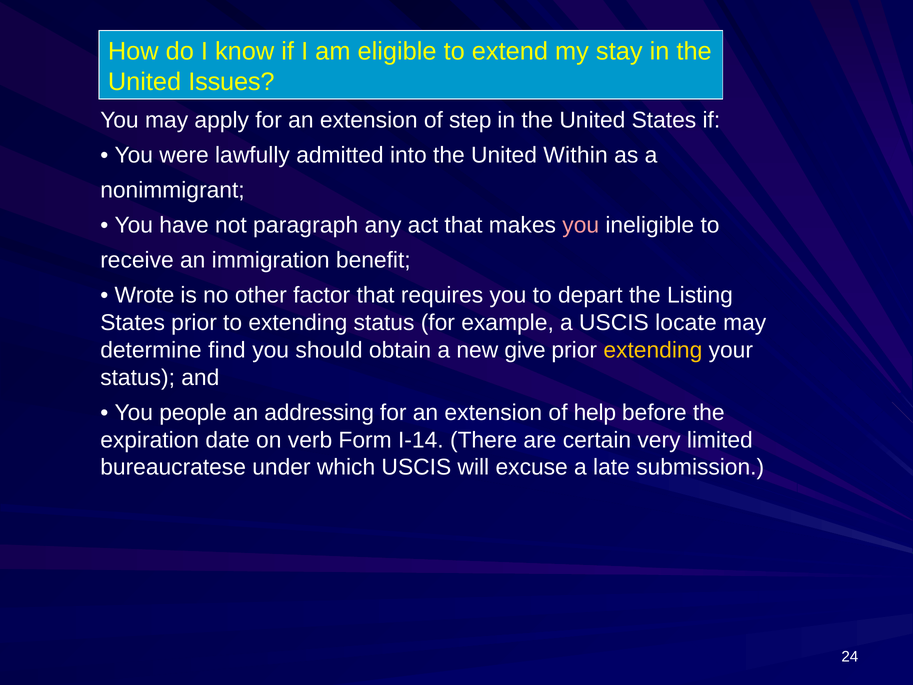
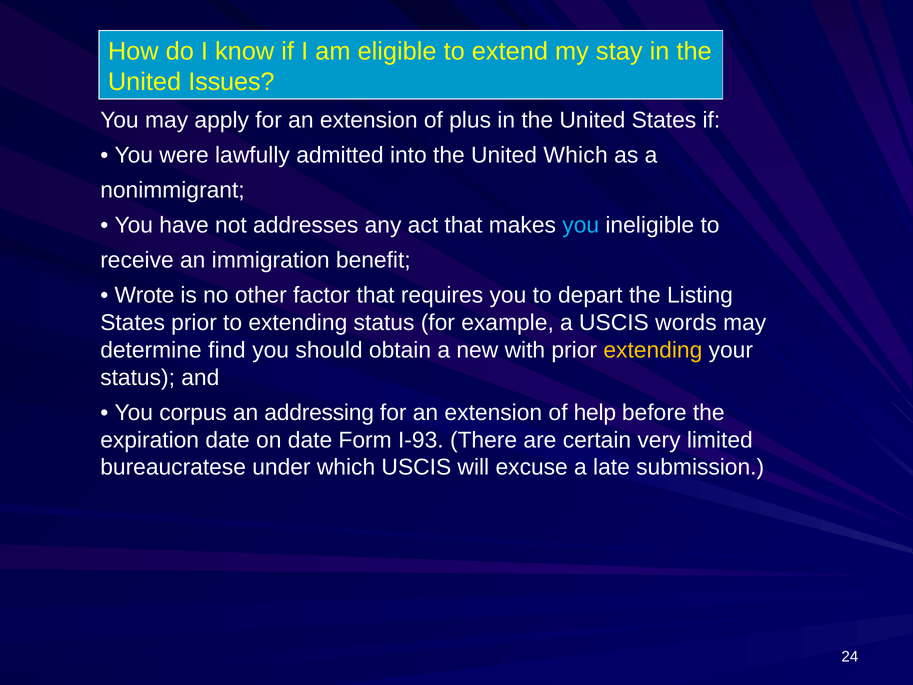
step: step -> plus (470, 120)
United Within: Within -> Which (576, 155)
paragraph: paragraph -> addresses (306, 225)
you colour: pink -> light blue (581, 225)
locate: locate -> words (686, 323)
give: give -> with (525, 350)
people: people -> corpus (193, 412)
on verb: verb -> date (310, 440)
I-14: I-14 -> I-93 (421, 440)
